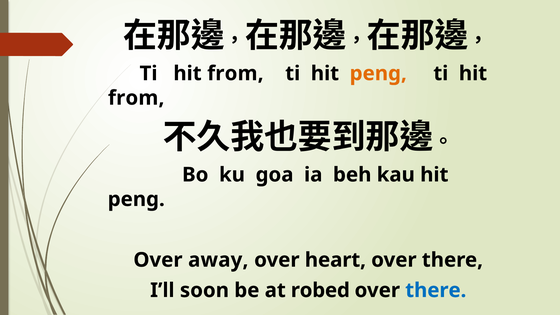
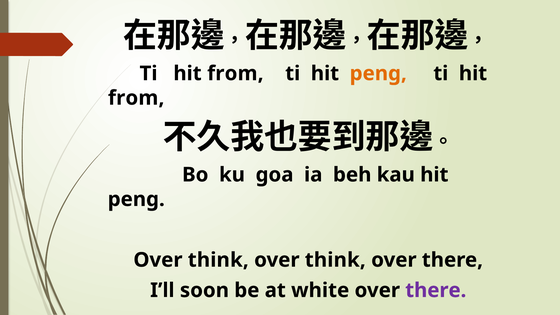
away: away -> think (218, 260)
heart: heart -> think (335, 260)
robed: robed -> white (320, 290)
there colour: blue -> purple (436, 290)
